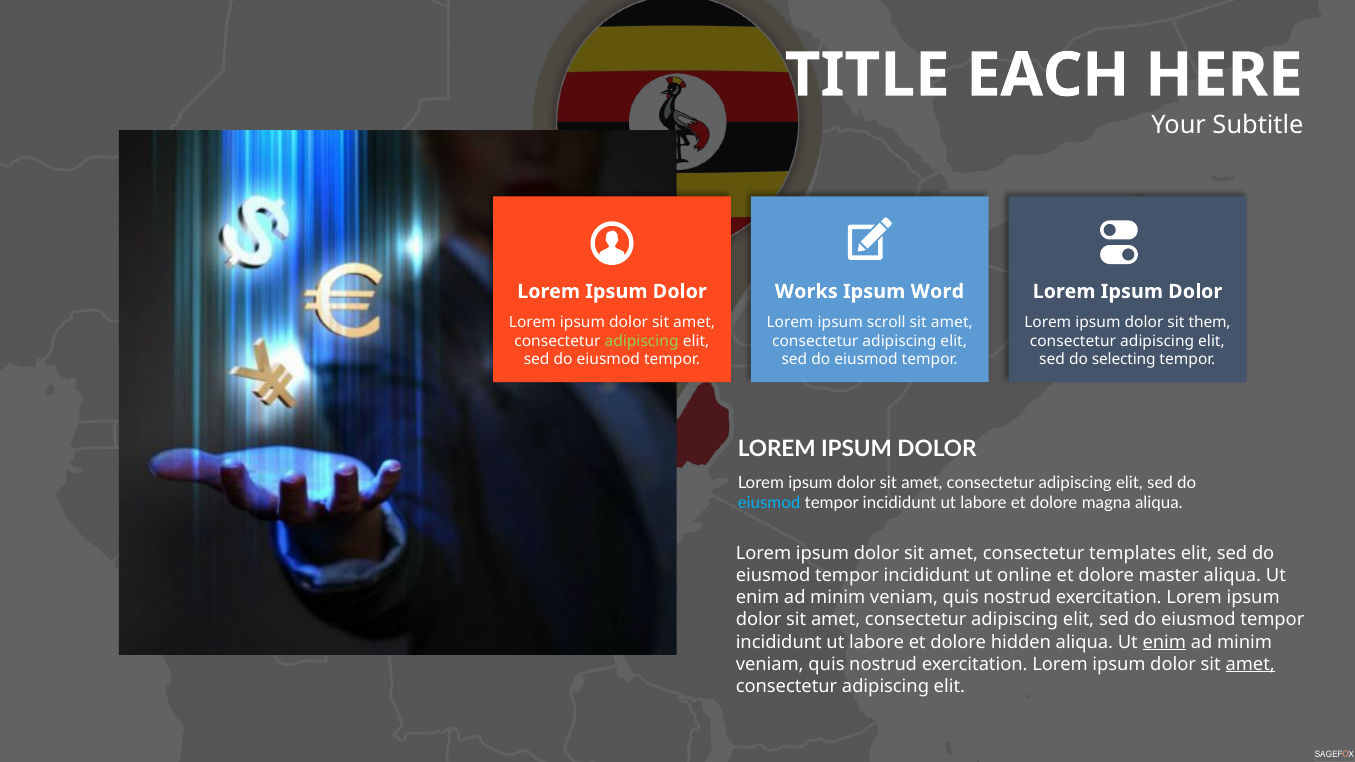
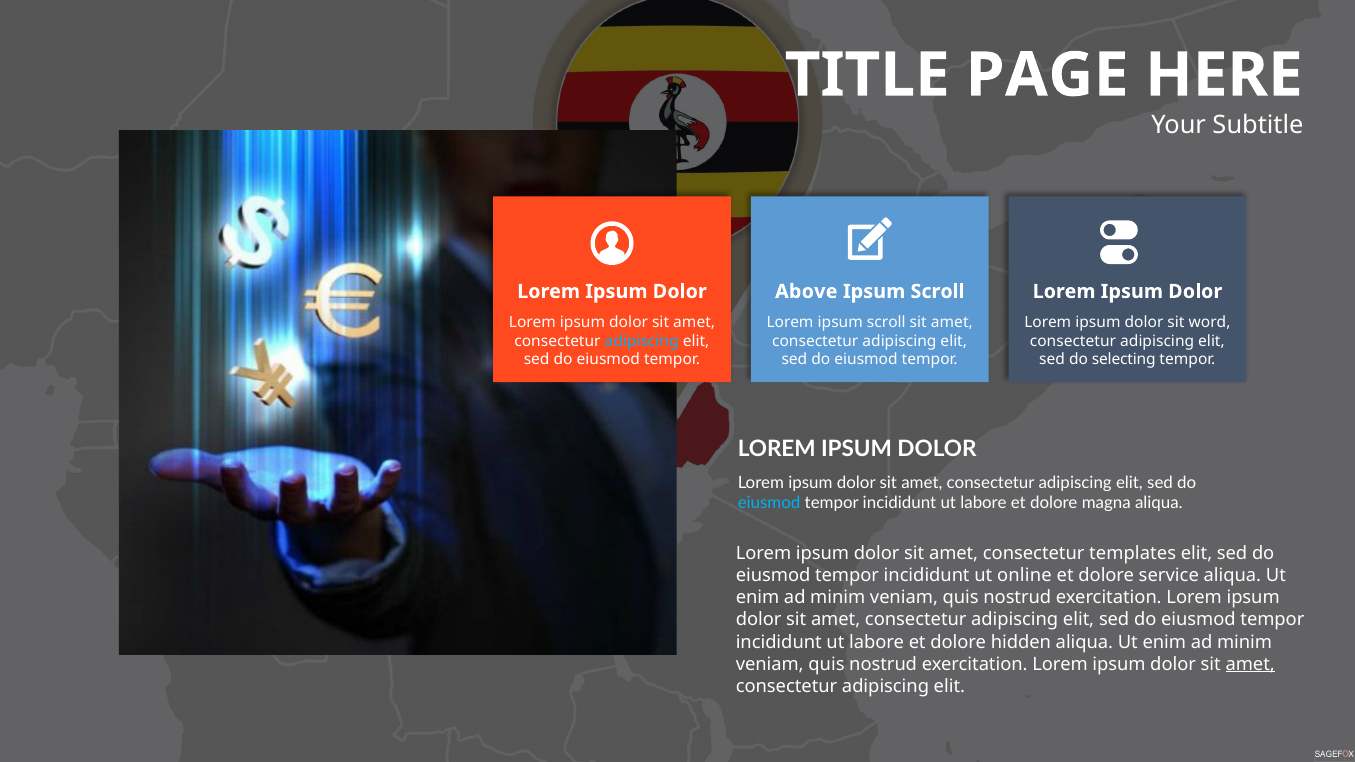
EACH: EACH -> PAGE (1047, 75)
Works: Works -> Above (806, 292)
Word: Word -> Scroll (937, 292)
them: them -> word (1210, 323)
adipiscing colour: light green -> light blue (642, 341)
master: master -> service (1169, 576)
enim underline: present -> none (1164, 642)
